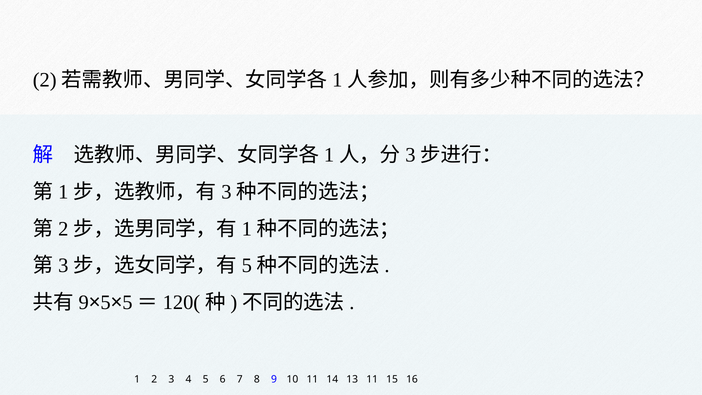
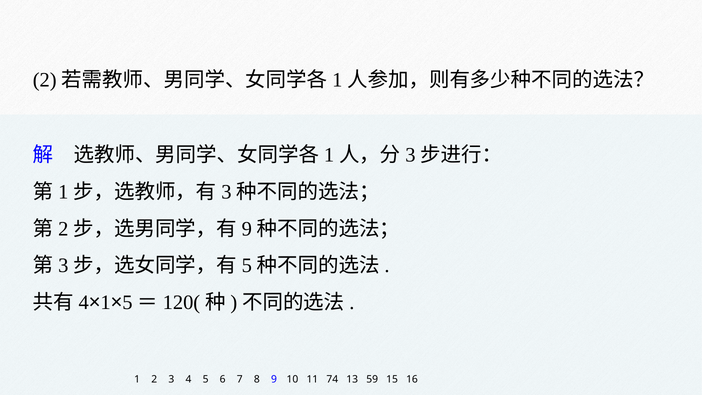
1: 1 -> 9 (247, 229)
9: 9 -> 4 (84, 303)
5: 5 -> 1 (106, 303)
14: 14 -> 74 (332, 379)
13 11: 11 -> 59 (372, 379)
